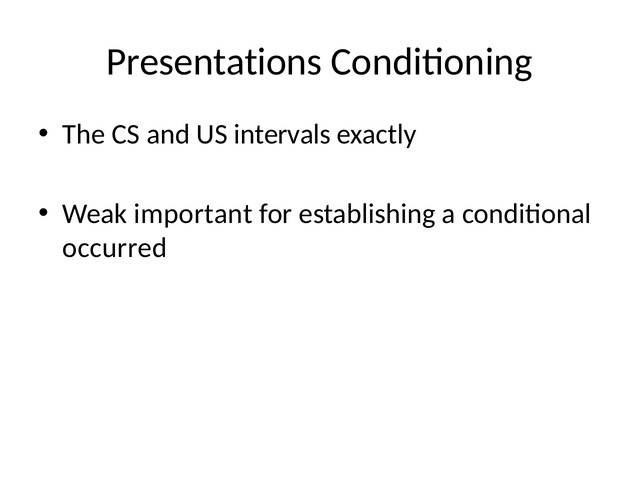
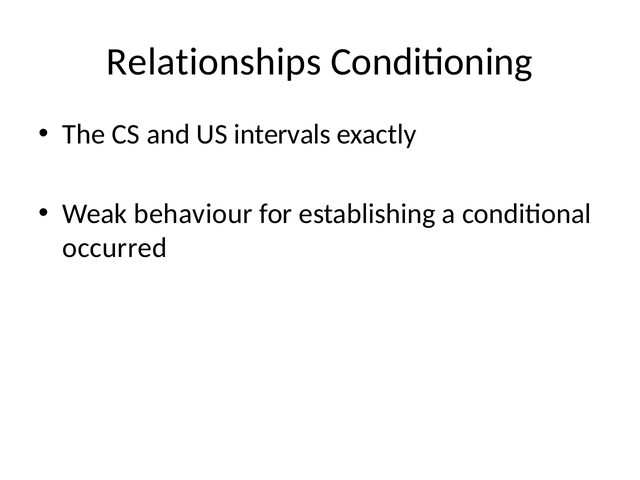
Presentations: Presentations -> Relationships (214, 62)
important: important -> behaviour (193, 214)
